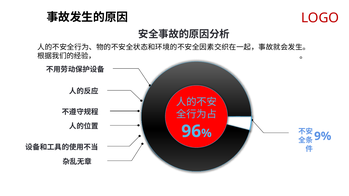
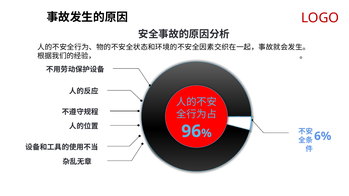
9%: 9% -> 6% (323, 136)
